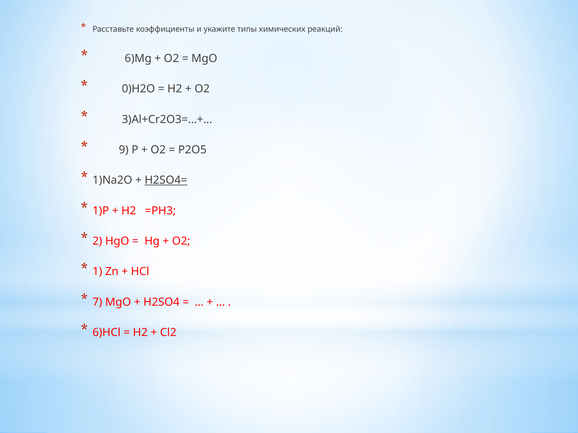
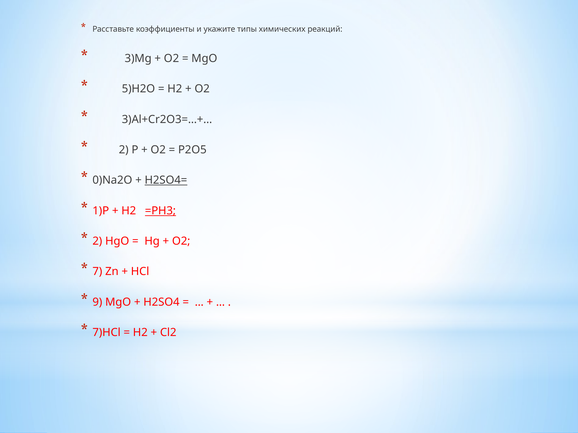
6)Mg: 6)Mg -> 3)Mg (138, 58)
0)H2O: 0)H2O -> 5)H2O (138, 89)
9: 9 -> 2 (124, 150)
1)Na2O: 1)Na2O -> 0)Na2O (112, 180)
=PH3 underline: none -> present (160, 211)
1: 1 -> 7 (97, 272)
7: 7 -> 9 (97, 302)
6)HCl: 6)HCl -> 7)HCl (107, 333)
